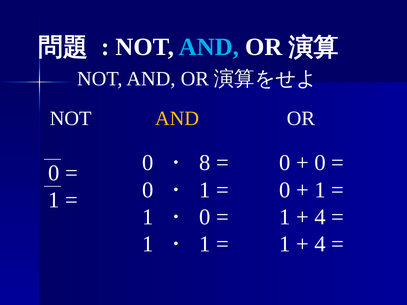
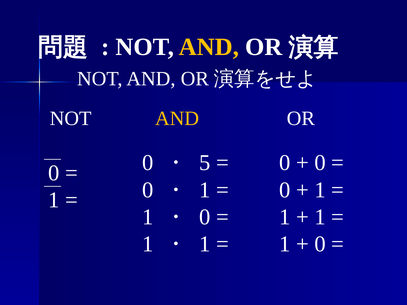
AND colour: light blue -> yellow (209, 47)
8: 8 -> 5 (205, 163)
4: 4 -> 1 (320, 217)
4: 4 -> 0 (320, 244)
